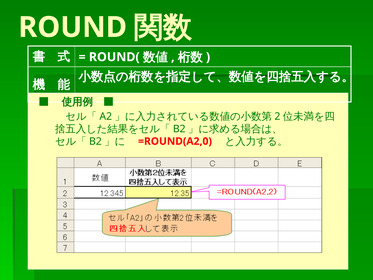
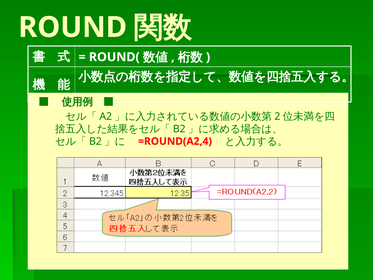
=ROUND(A2,0: =ROUND(A2,0 -> =ROUND(A2,4 (175, 141)
